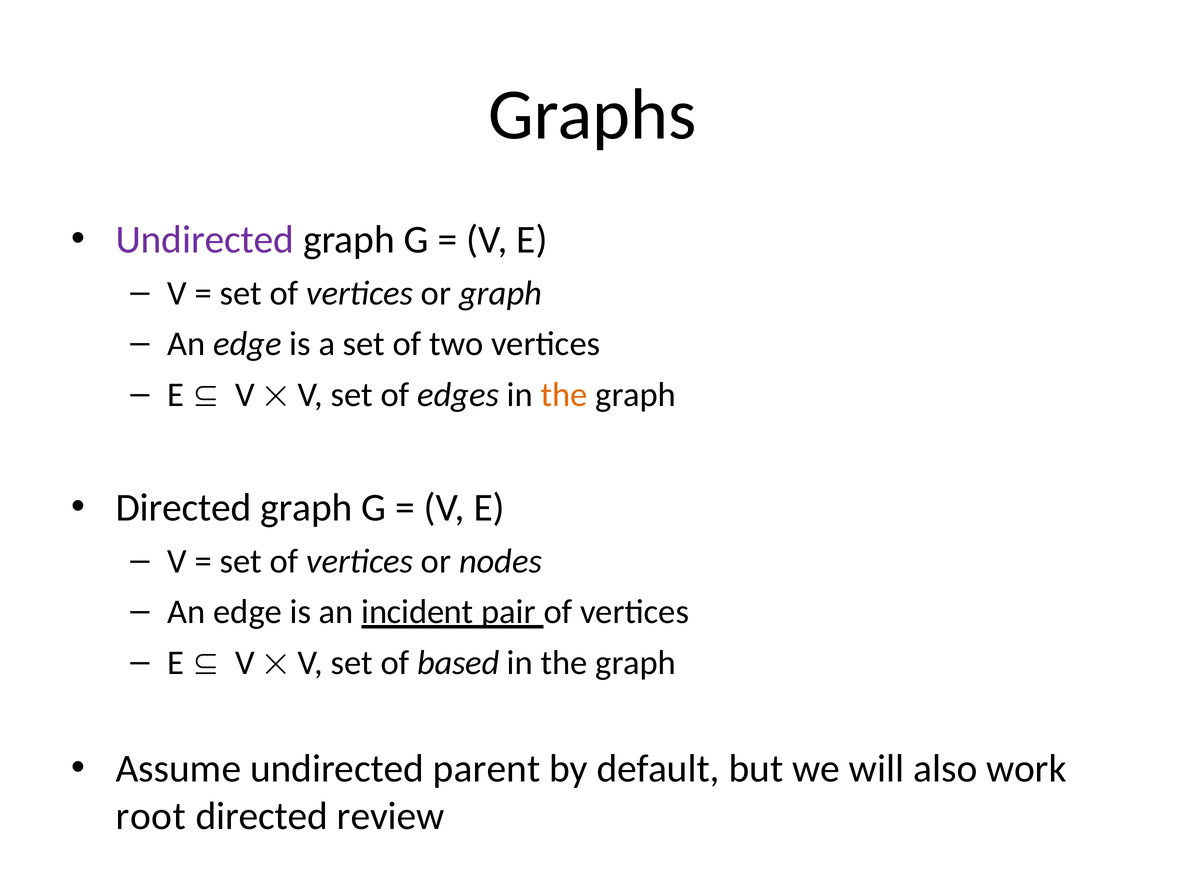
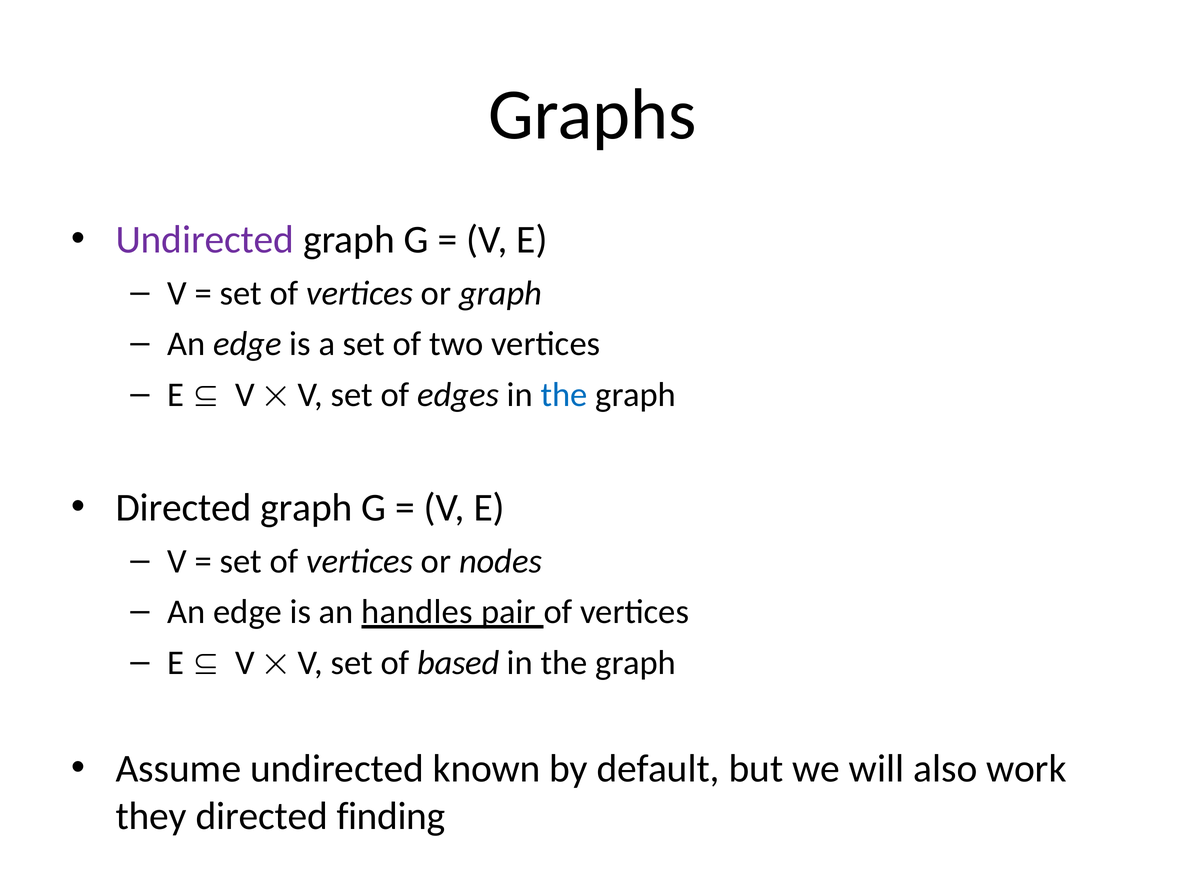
the colour: orange -> blue (564, 395)
incident: incident -> handles (417, 612)
parent: parent -> known (487, 769)
root: root -> they (151, 816)
review: review -> finding (391, 816)
